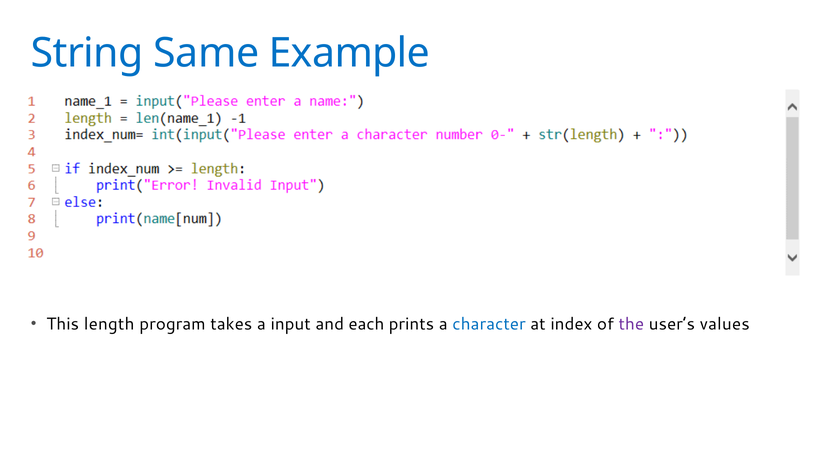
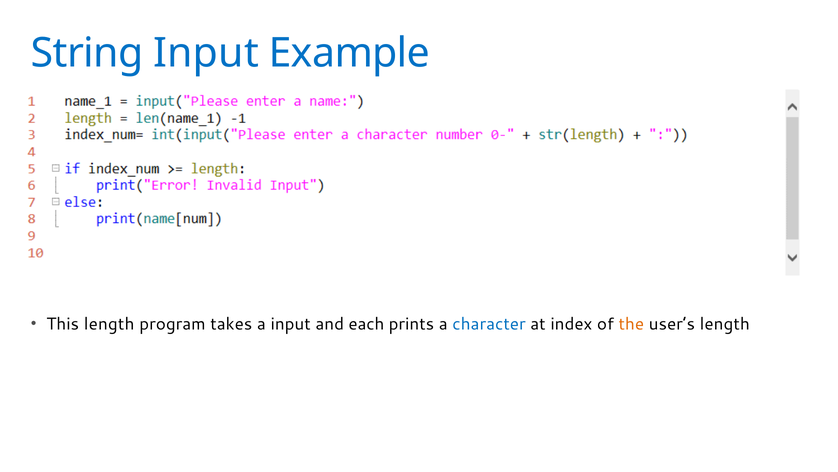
String Same: Same -> Input (206, 53)
the colour: purple -> orange (631, 323)
user’s values: values -> length (725, 323)
